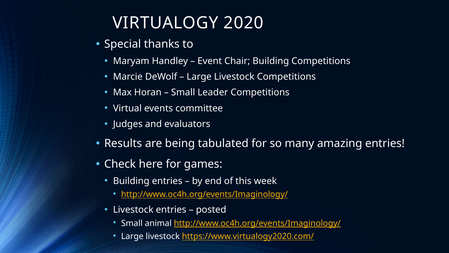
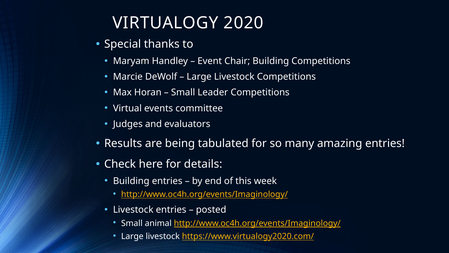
games: games -> details (203, 164)
